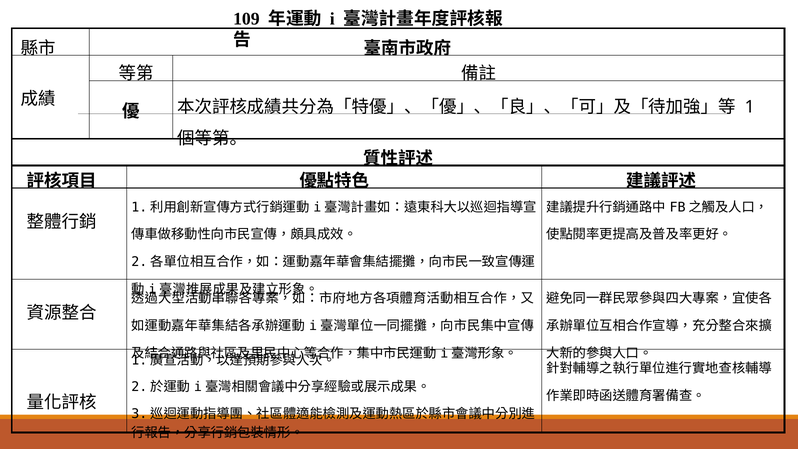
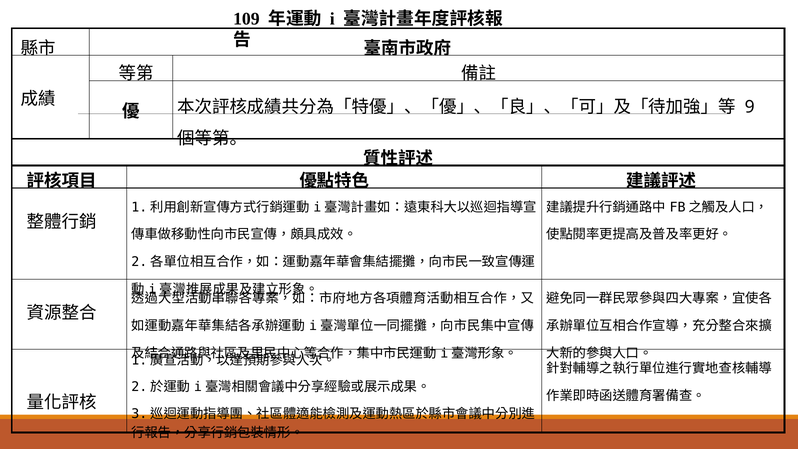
1: 1 -> 9 (750, 107)
